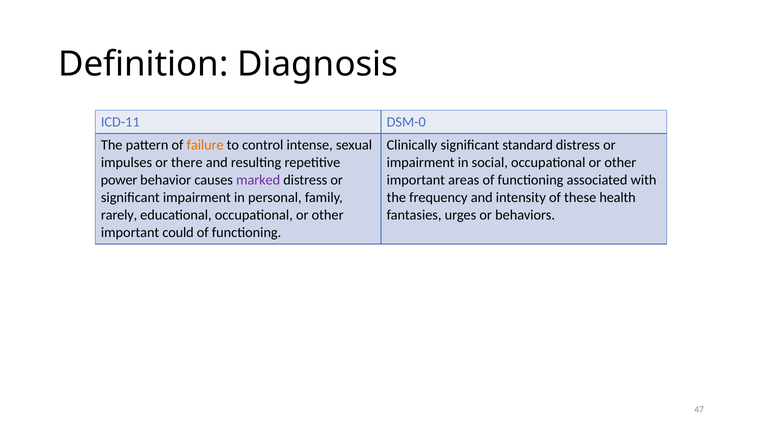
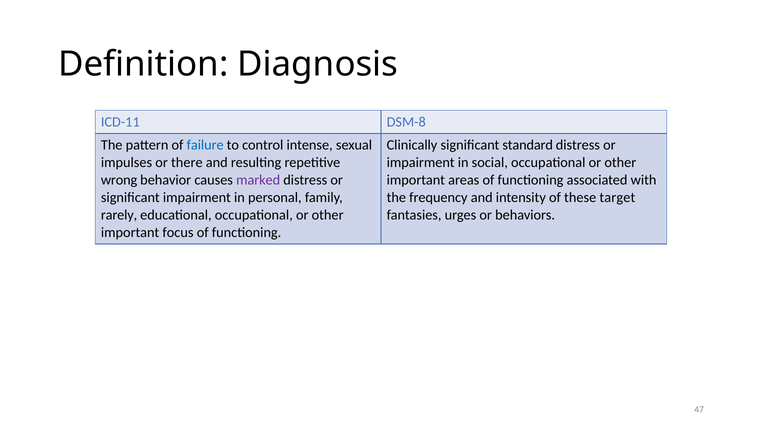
DSM-0: DSM-0 -> DSM-8 (406, 122)
failure colour: orange -> blue (205, 145)
power: power -> wrong (119, 180)
health: health -> target (617, 197)
could: could -> focus (178, 232)
